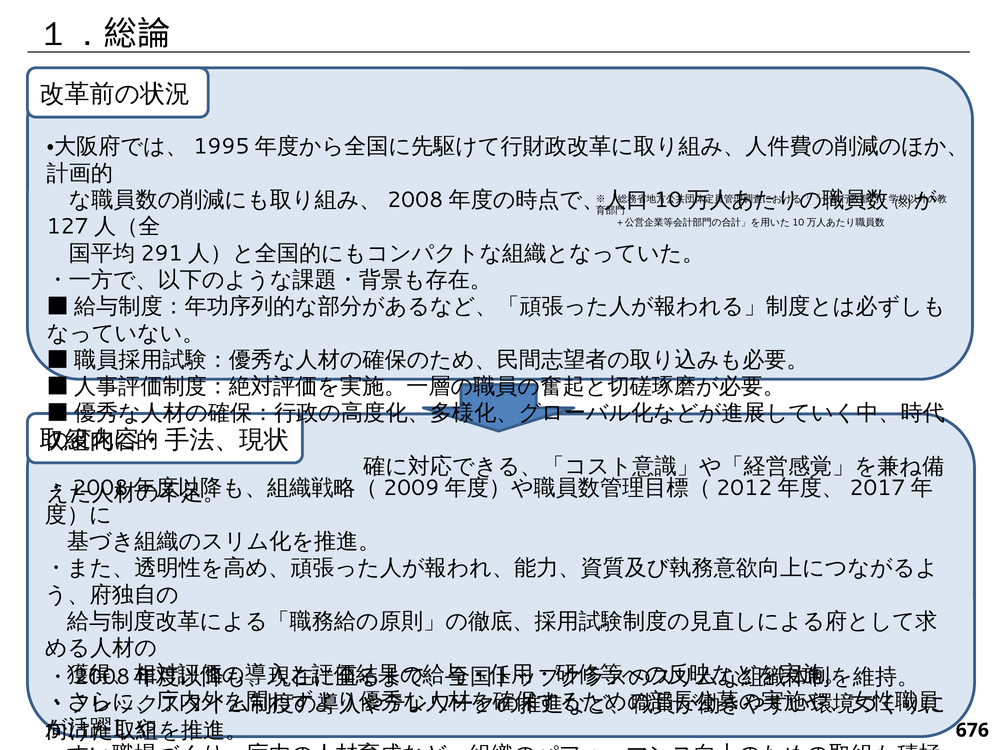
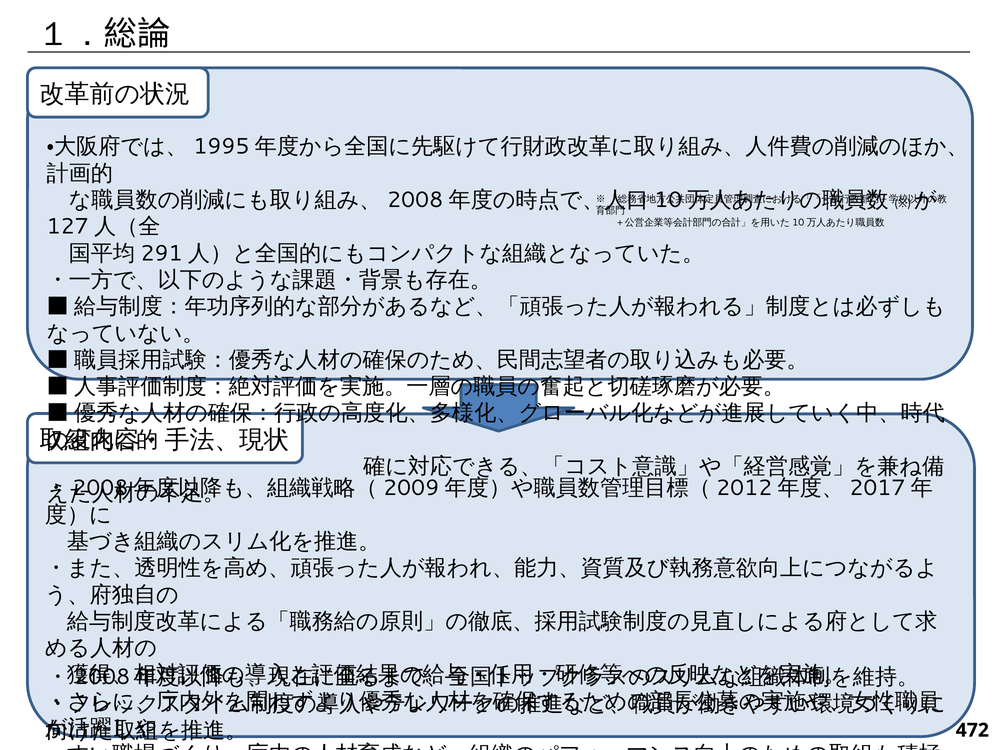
676: 676 -> 472 (972, 730)
